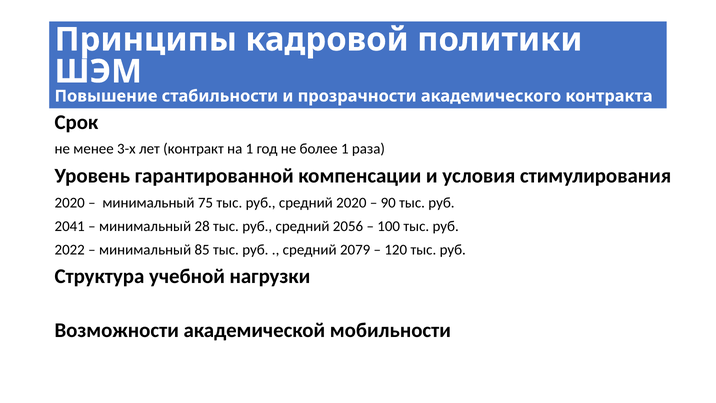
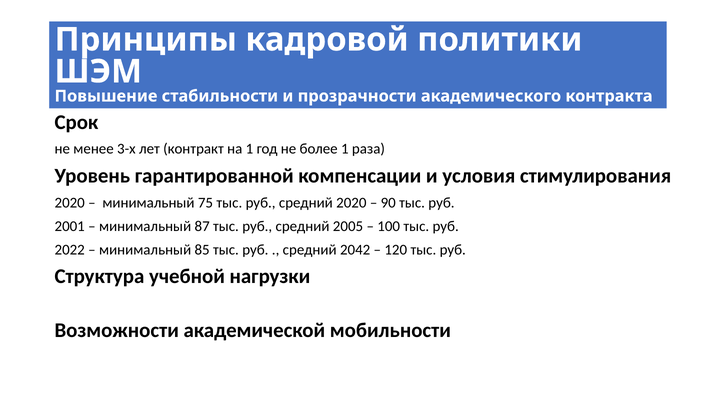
2041: 2041 -> 2001 (70, 226)
28: 28 -> 87 (202, 226)
2056: 2056 -> 2005 (348, 226)
2079: 2079 -> 2042 (355, 250)
